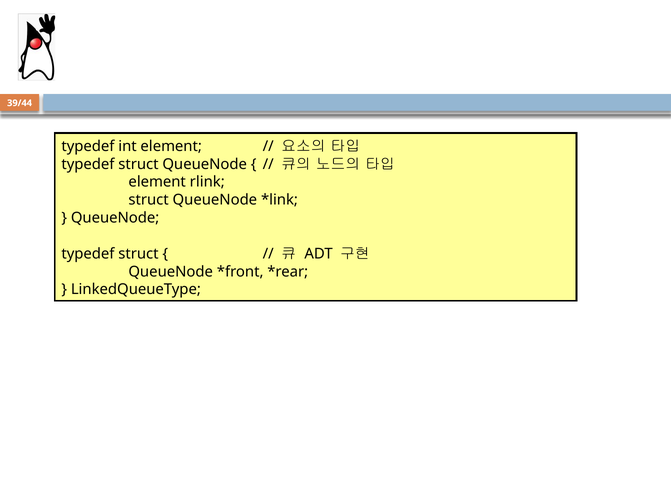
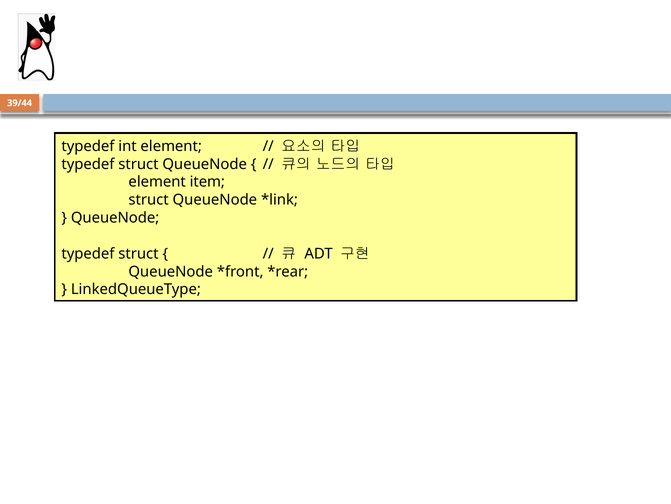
rlink: rlink -> item (207, 182)
